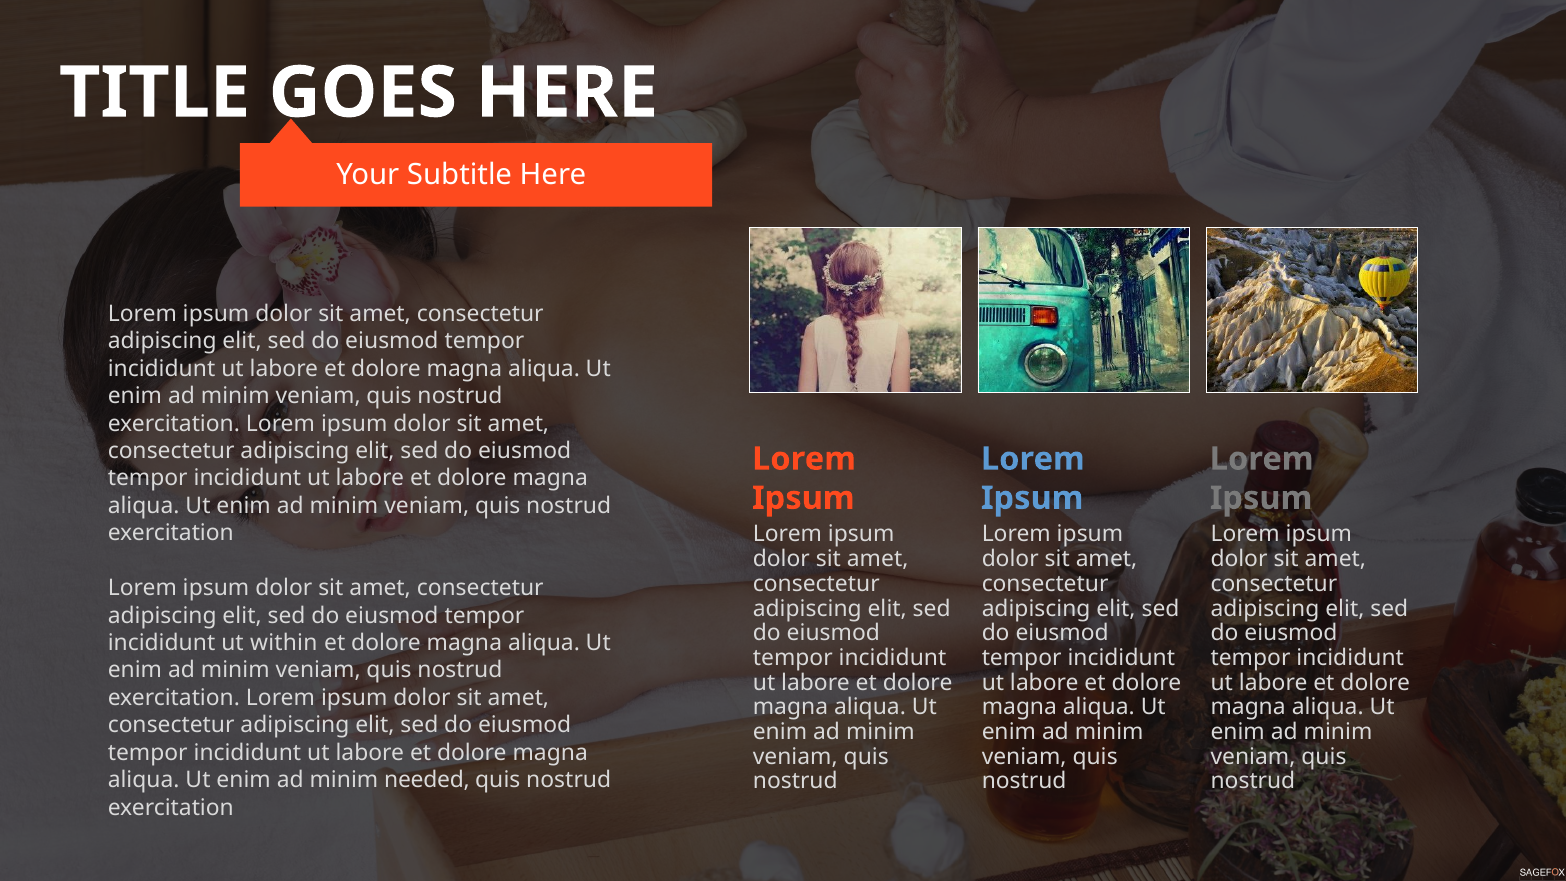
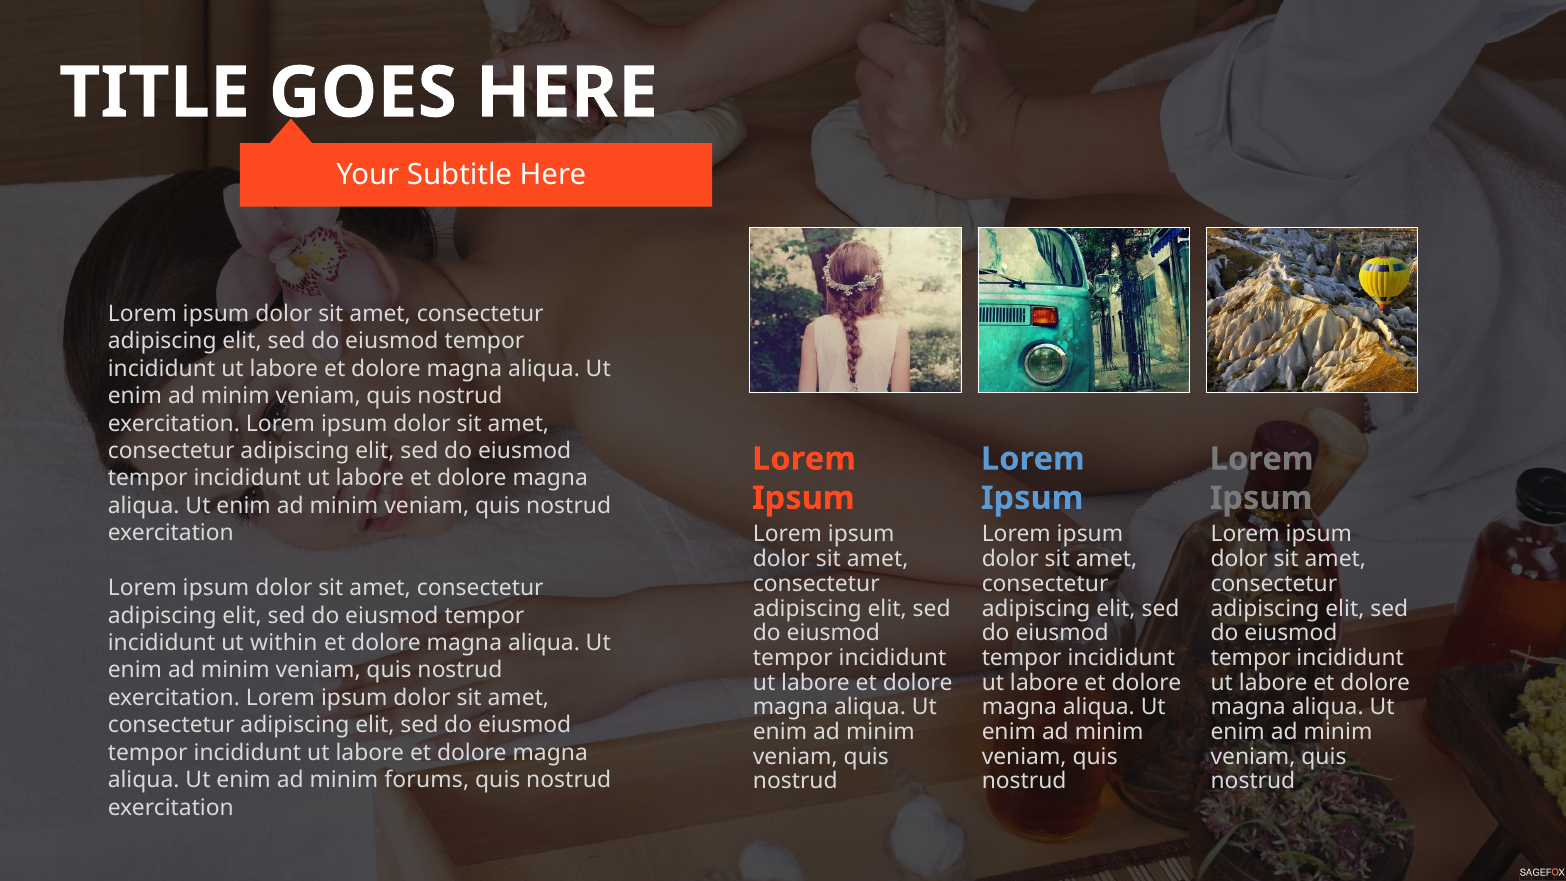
needed: needed -> forums (427, 780)
